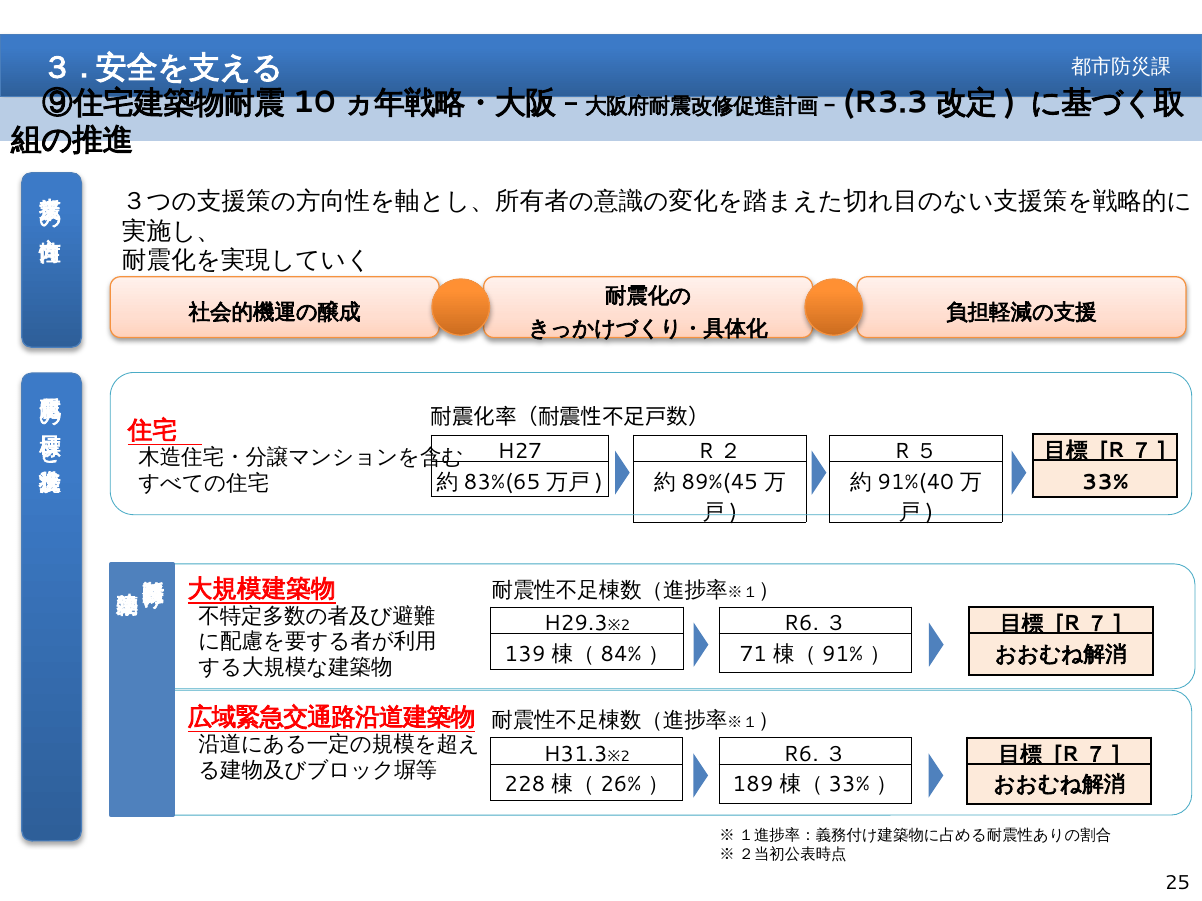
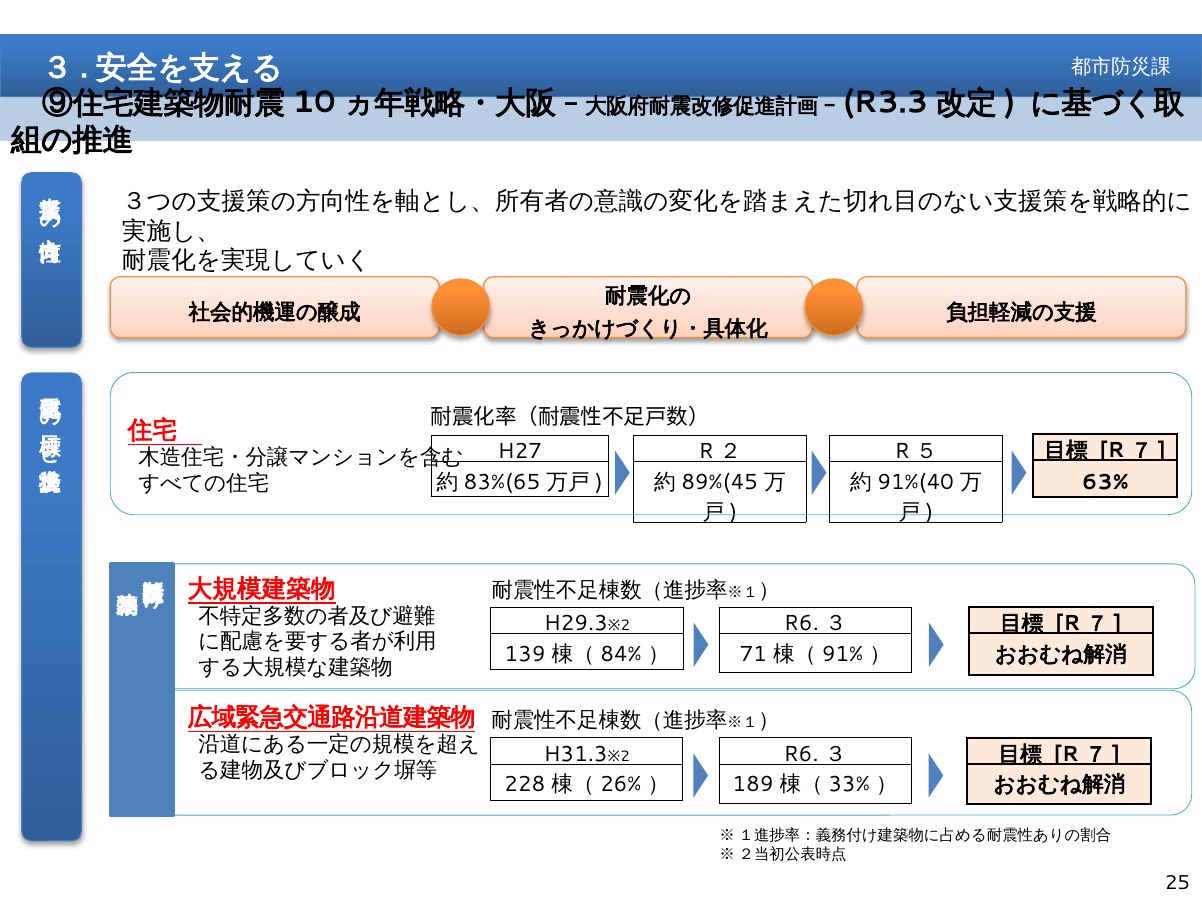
33%: 33% -> 63% (1105, 482)
